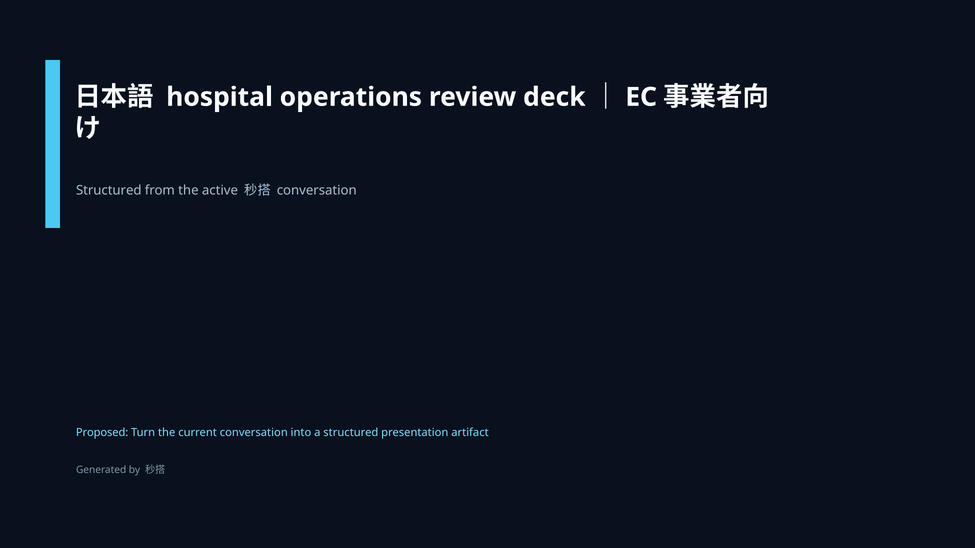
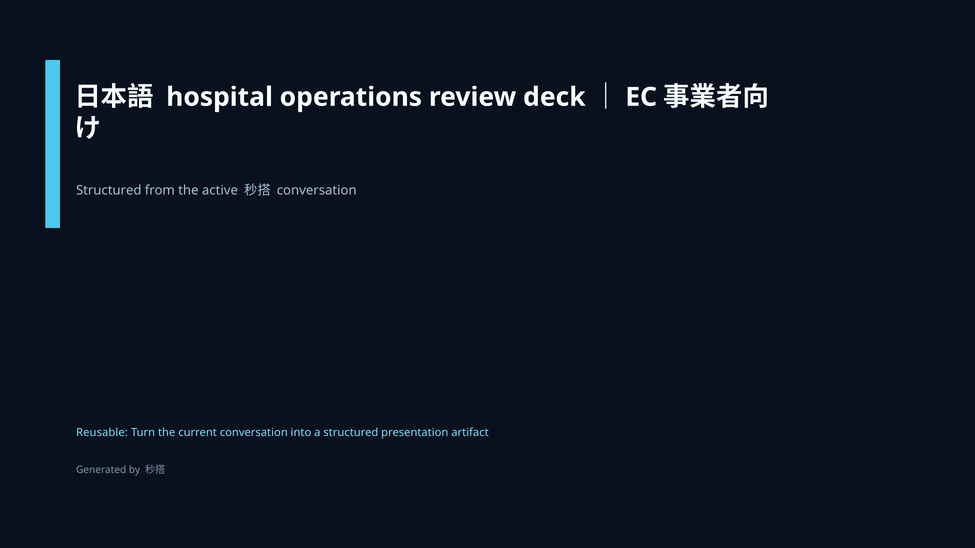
Proposed: Proposed -> Reusable (102, 433)
